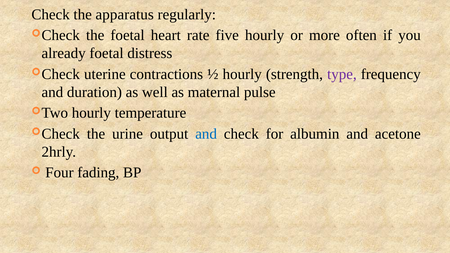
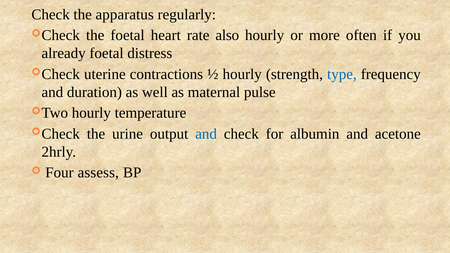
five: five -> also (227, 35)
type colour: purple -> blue (342, 74)
fading: fading -> assess (98, 173)
